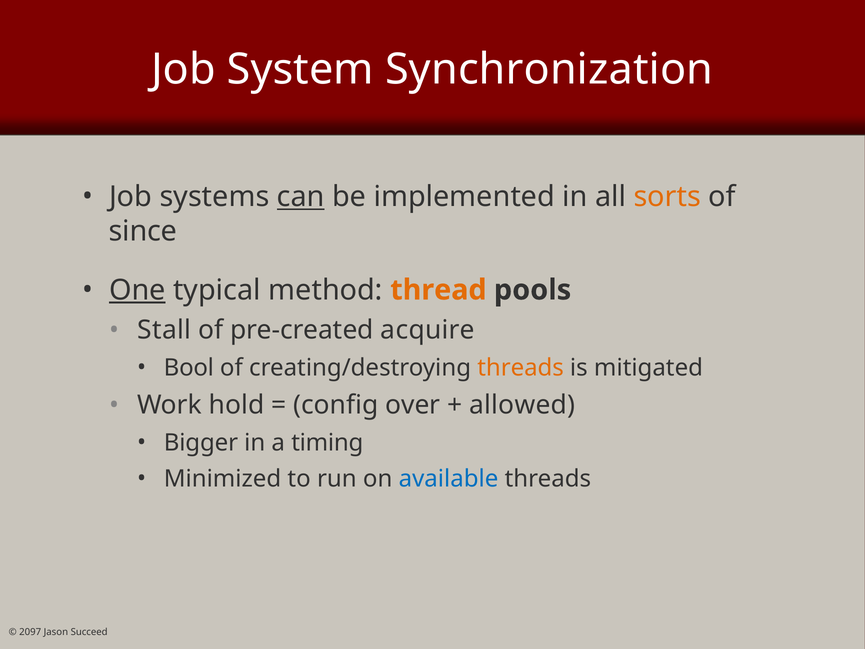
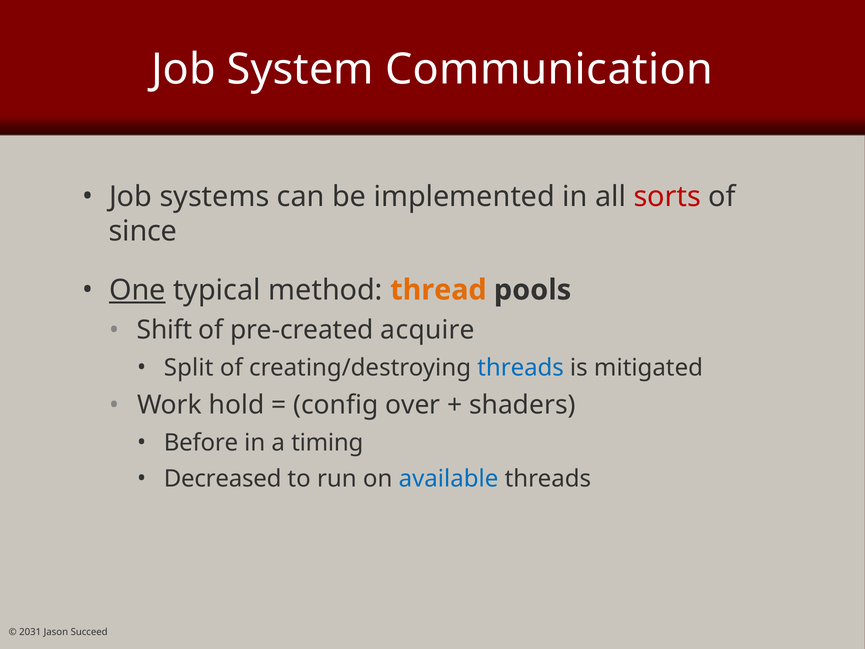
Synchronization: Synchronization -> Communication (549, 70)
can underline: present -> none (301, 197)
sorts colour: orange -> red (667, 197)
Stall: Stall -> Shift (164, 330)
Bool: Bool -> Split (189, 367)
threads colour: orange -> blue (521, 367)
allowed: allowed -> shaders (522, 405)
Bigger: Bigger -> Before (201, 442)
Minimized: Minimized -> Decreased (223, 478)
2097: 2097 -> 2031 (30, 632)
